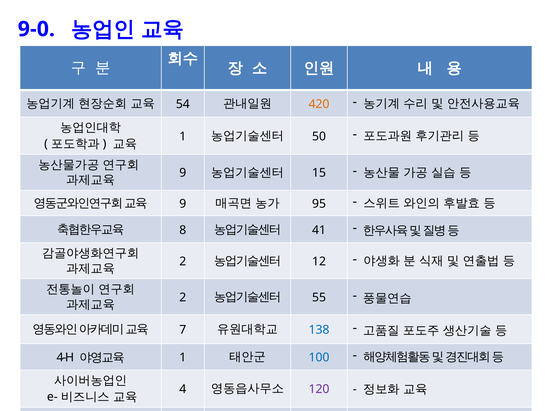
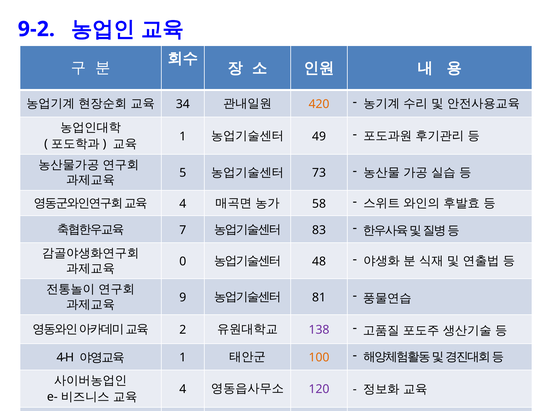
9-0: 9-0 -> 9-2 (36, 29)
54: 54 -> 34 (183, 104)
50: 50 -> 49 (319, 136)
9: 9 -> 5 (183, 173)
15: 15 -> 73 (319, 173)
9: 9 -> 4 (183, 204)
95: 95 -> 58 (319, 204)
8: 8 -> 7 (183, 230)
41: 41 -> 83 (319, 230)
2: 2 -> 0 (183, 261)
12: 12 -> 48 (319, 261)
2: 2 -> 9 (183, 297)
55: 55 -> 81 (319, 297)
7: 7 -> 2 (183, 330)
138 colour: blue -> purple (319, 330)
100 colour: blue -> orange (319, 357)
